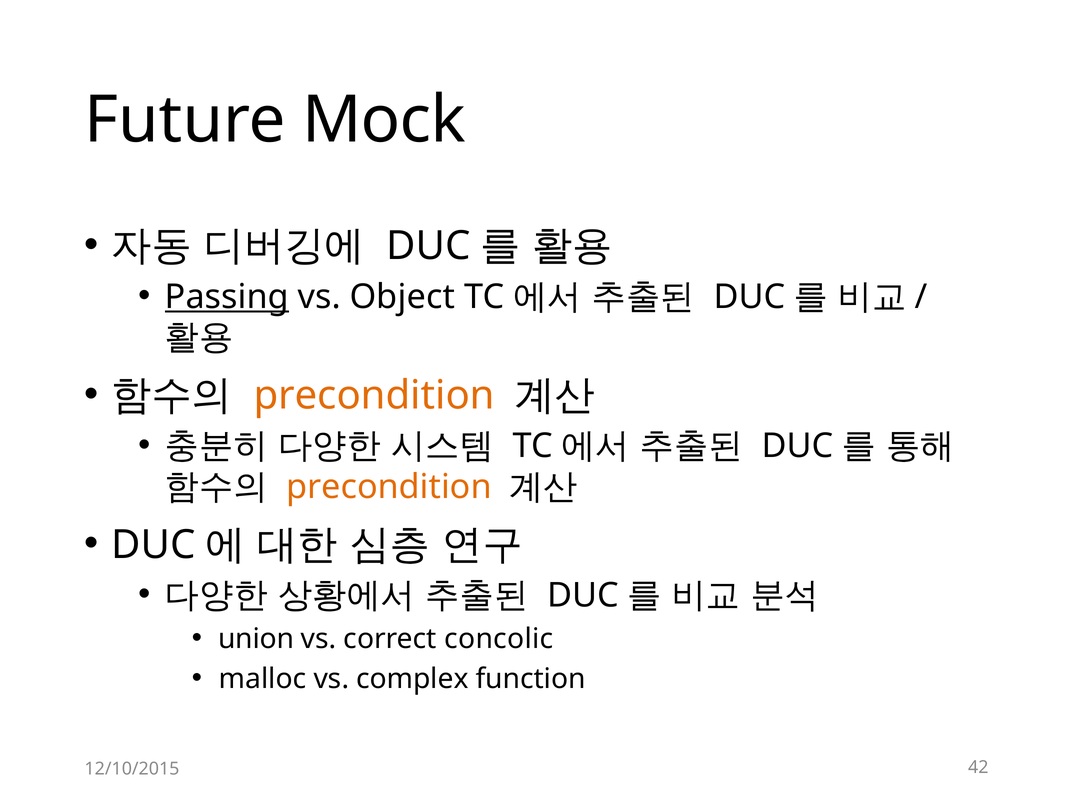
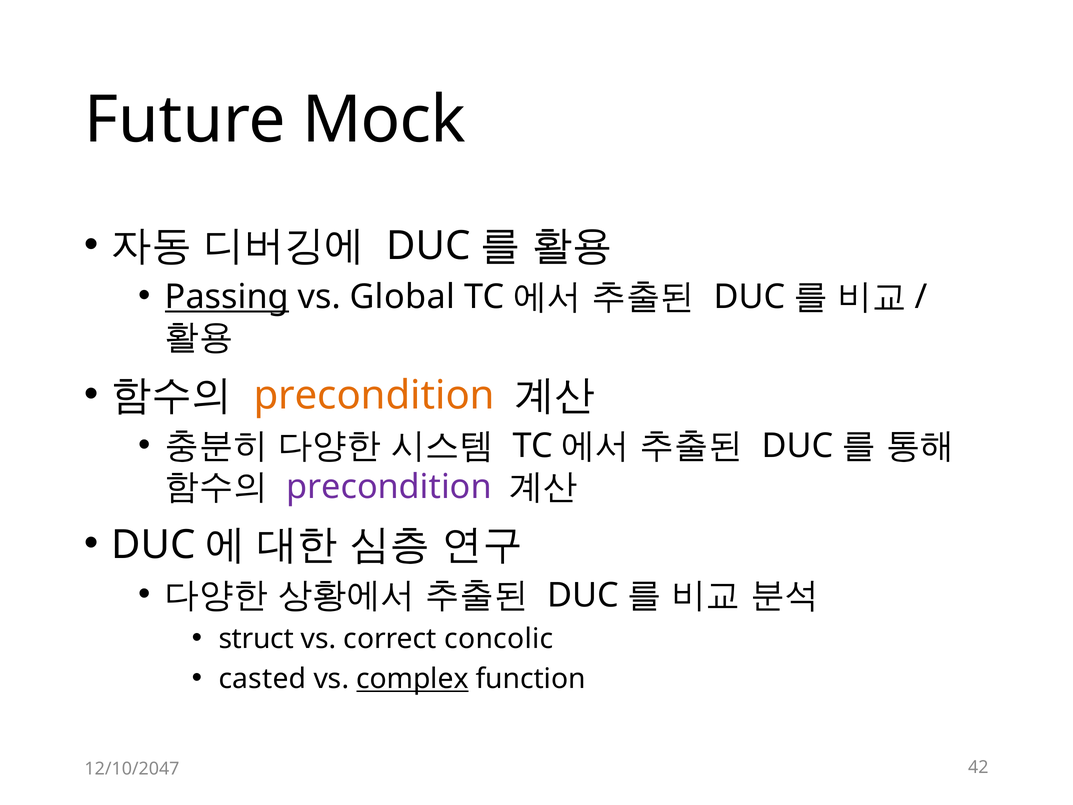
Object: Object -> Global (402, 297)
precondition colour: orange -> purple (389, 487)
union: union -> struct (256, 639)
malloc: malloc -> casted (262, 679)
complex underline: none -> present (412, 679)
12/10/2015: 12/10/2015 -> 12/10/2047 (132, 769)
